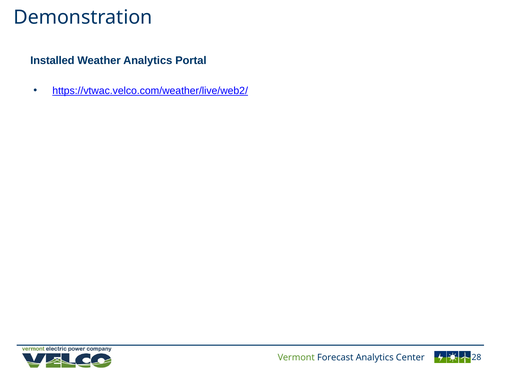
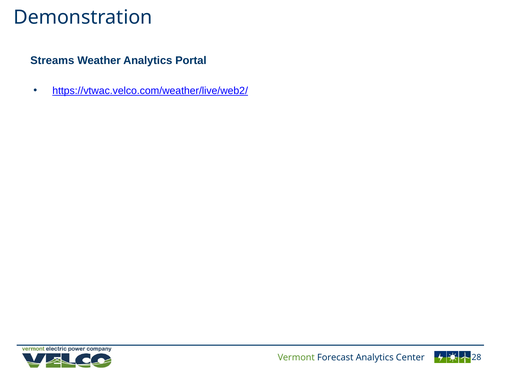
Installed: Installed -> Streams (52, 60)
